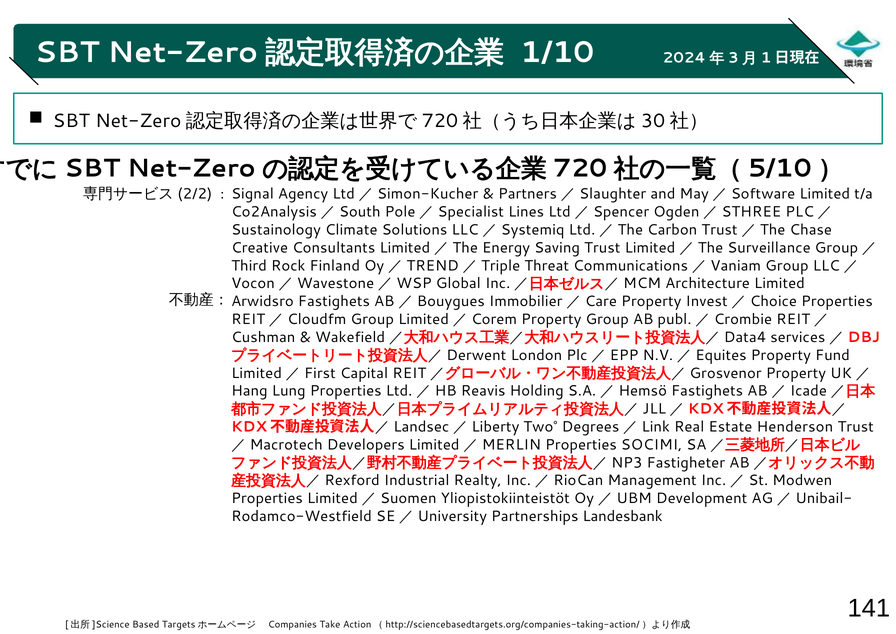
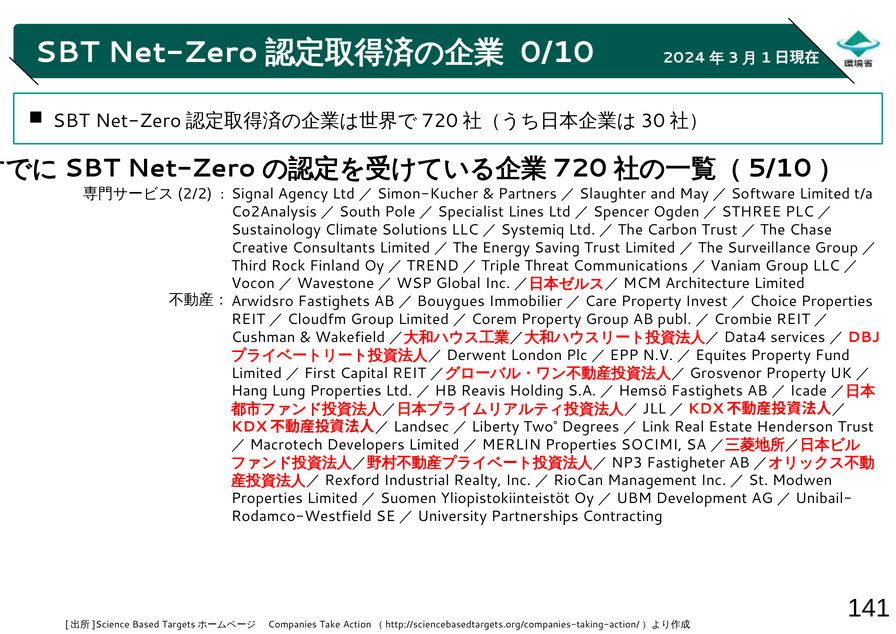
1/10: 1/10 -> 0/10 (557, 52)
Landesbank: Landesbank -> Contracting (623, 516)
